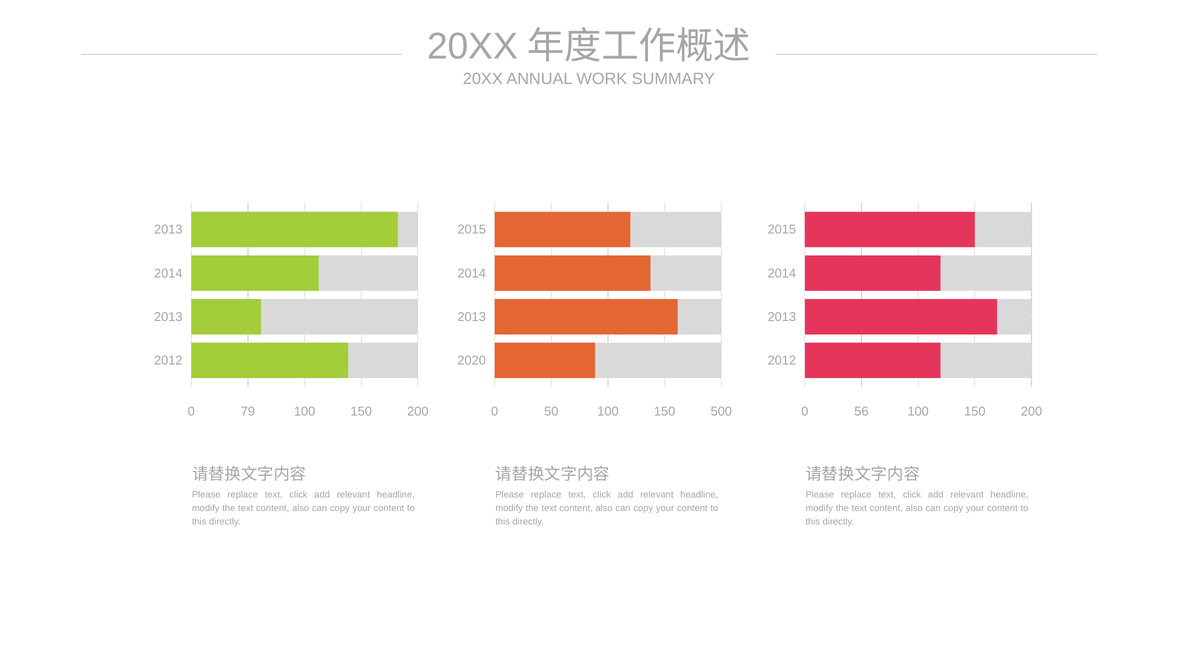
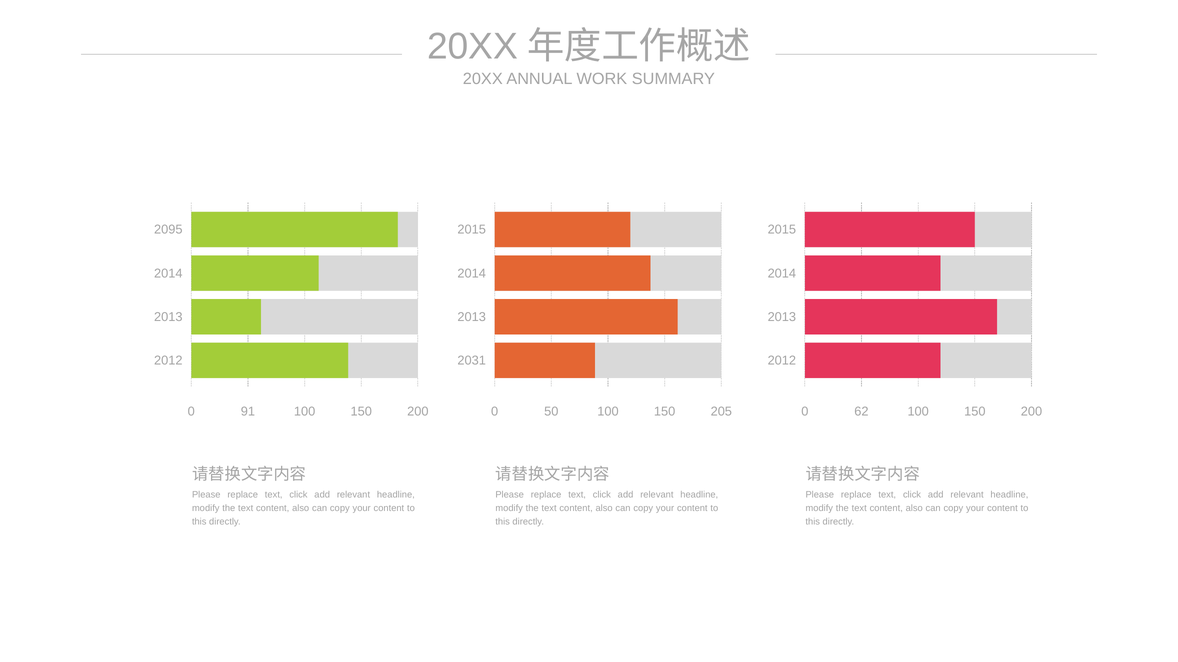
2013: 2013 -> 2095 (168, 230)
2020: 2020 -> 2031 (472, 361)
79: 79 -> 91 (248, 412)
500: 500 -> 205 (721, 412)
56: 56 -> 62 (861, 412)
